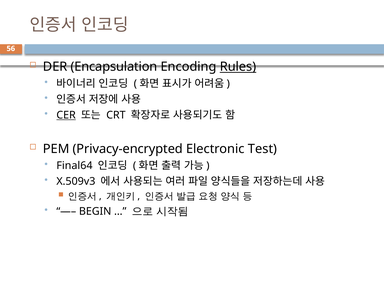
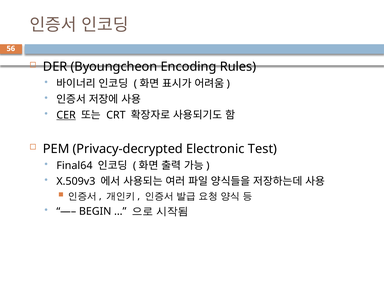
Encapsulation: Encapsulation -> Byoungcheon (114, 67)
Rules underline: present -> none (238, 67)
Privacy-encrypted: Privacy-encrypted -> Privacy-decrypted (128, 149)
